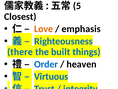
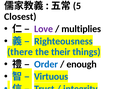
Love colour: orange -> purple (44, 29)
emphasis: emphasis -> multiplies (81, 29)
built: built -> their (61, 52)
heaven: heaven -> enough (82, 64)
